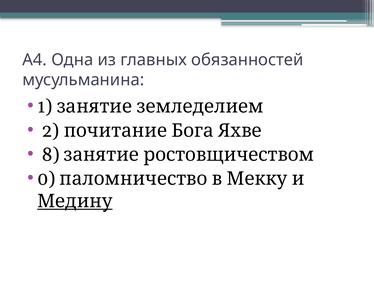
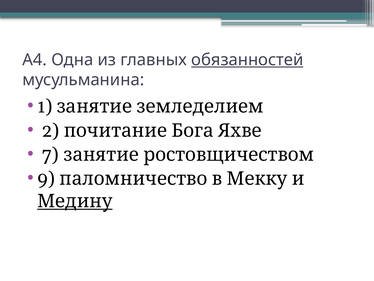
обязанностей underline: none -> present (247, 60)
8: 8 -> 7 (50, 154)
0: 0 -> 9 (46, 178)
